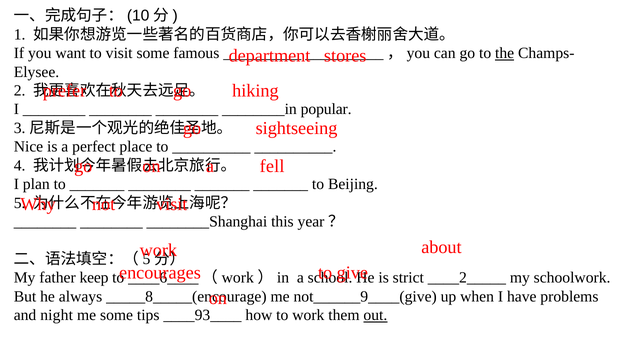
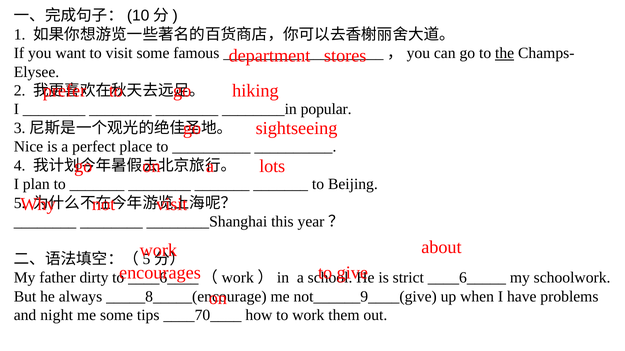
fell: fell -> lots (272, 166)
keep: keep -> dirty (94, 278)
____2_____: ____2_____ -> ____6_____ (467, 278)
____93____: ____93____ -> ____70____ (202, 316)
out underline: present -> none (375, 316)
